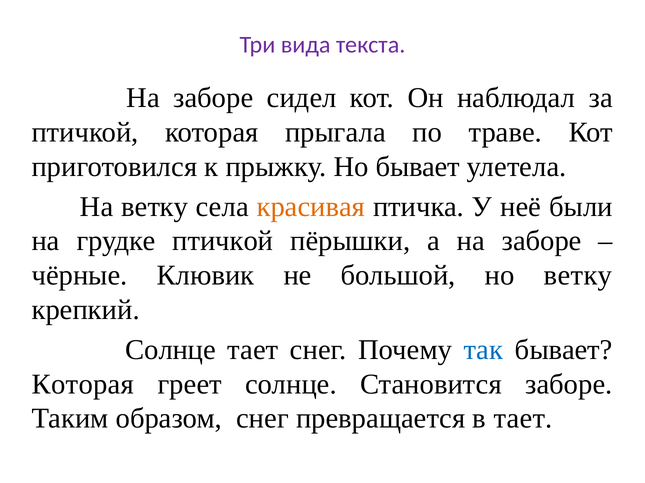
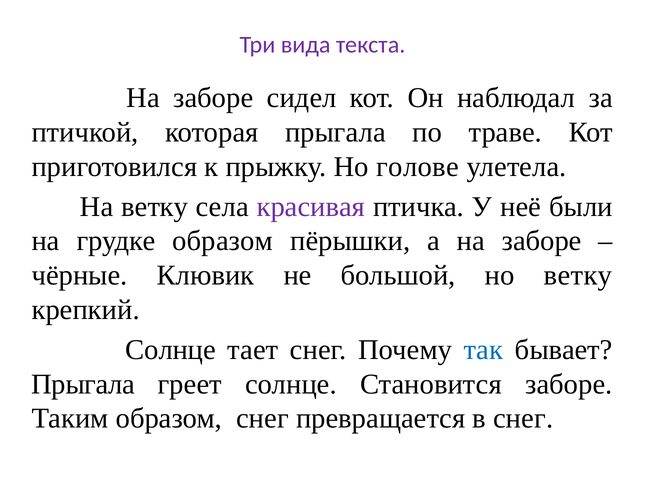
Но бывает: бывает -> голове (418, 167)
красивая colour: orange -> purple (311, 207)
грудке птичкой: птичкой -> образом (223, 241)
Которая: Которая -> Прыгала (83, 385)
в тает: тает -> снег (523, 419)
